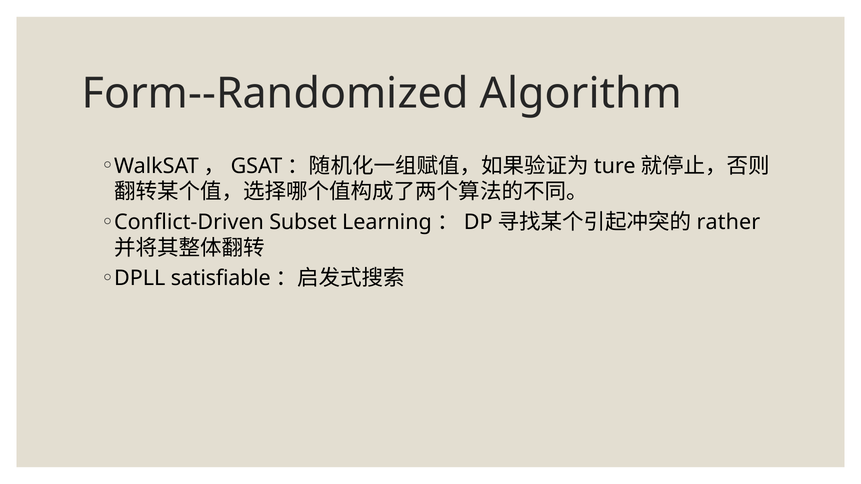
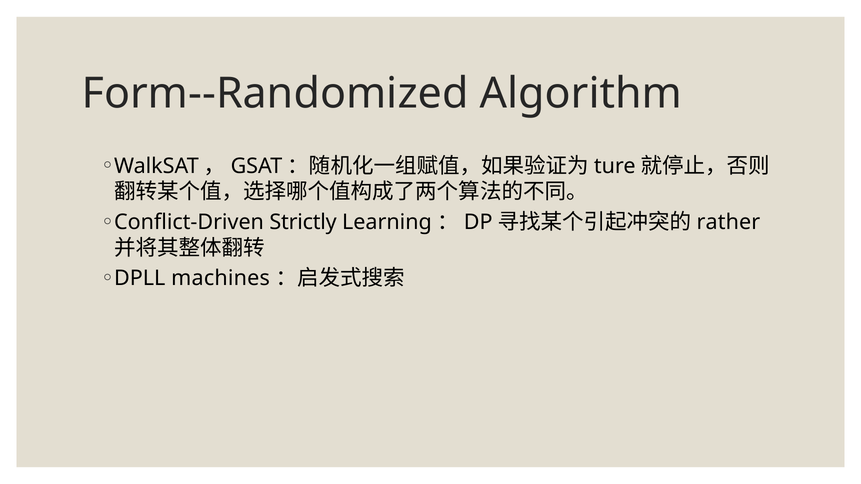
Subset: Subset -> Strictly (303, 222)
satisfiable: satisfiable -> machines (221, 278)
